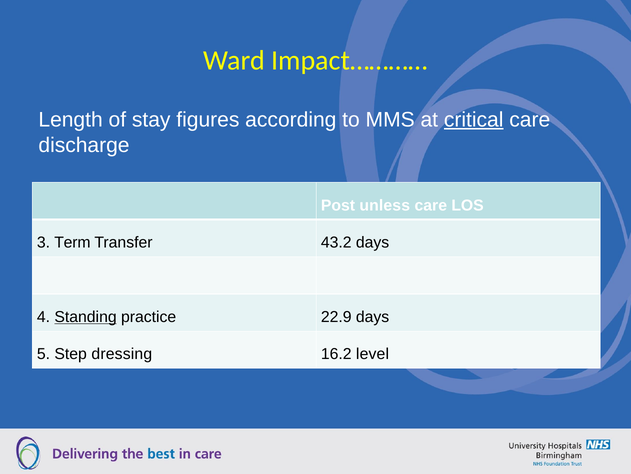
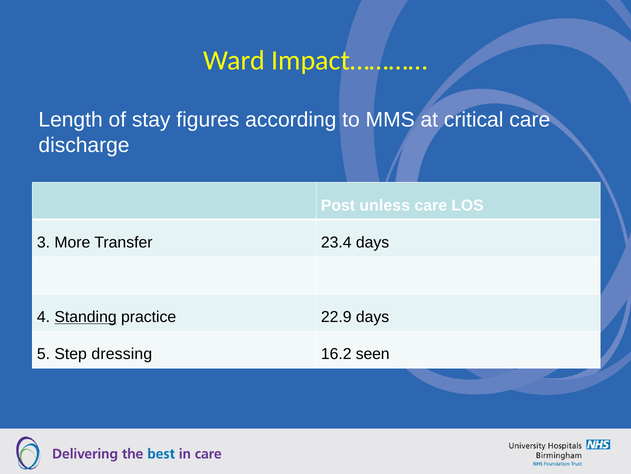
critical underline: present -> none (474, 120)
Term: Term -> More (72, 242)
43.2: 43.2 -> 23.4 (336, 242)
level: level -> seen (373, 354)
